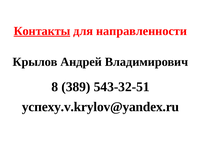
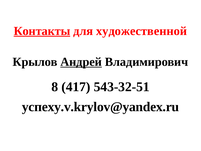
направленности: направленности -> художественной (142, 31)
Андрей underline: none -> present (81, 62)
389: 389 -> 417 (76, 87)
